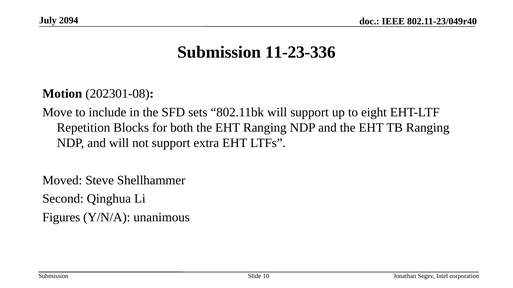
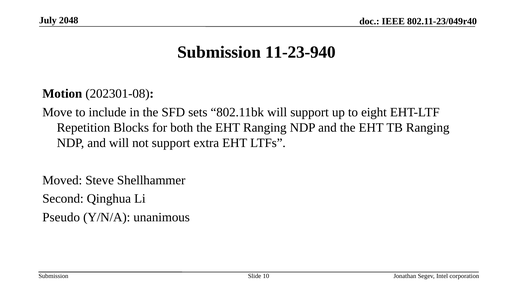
2094: 2094 -> 2048 (69, 20)
11-23-336: 11-23-336 -> 11-23-940 (300, 52)
Figures: Figures -> Pseudo (61, 218)
